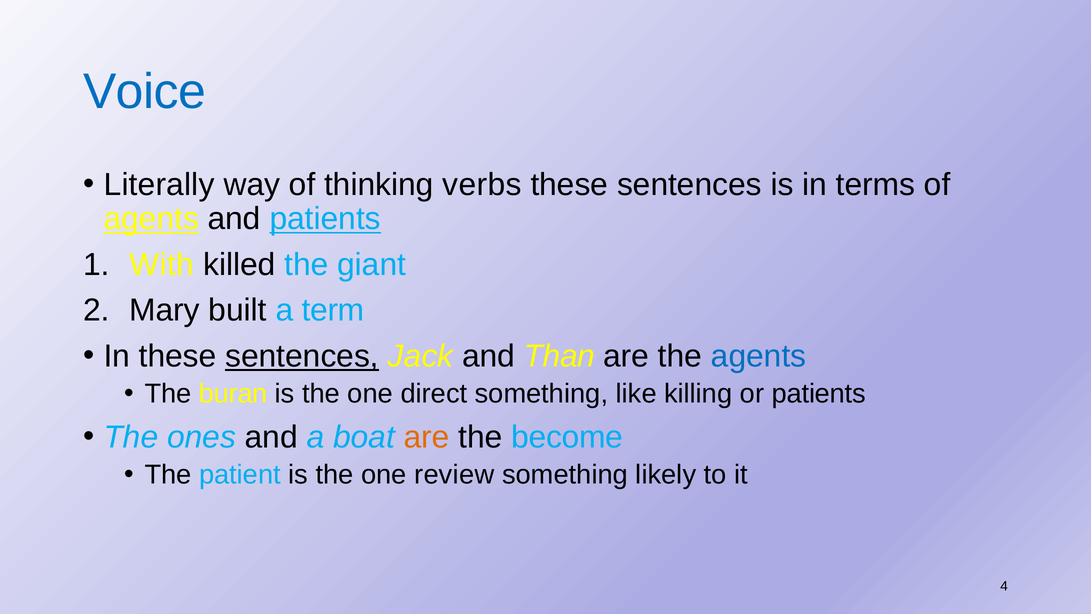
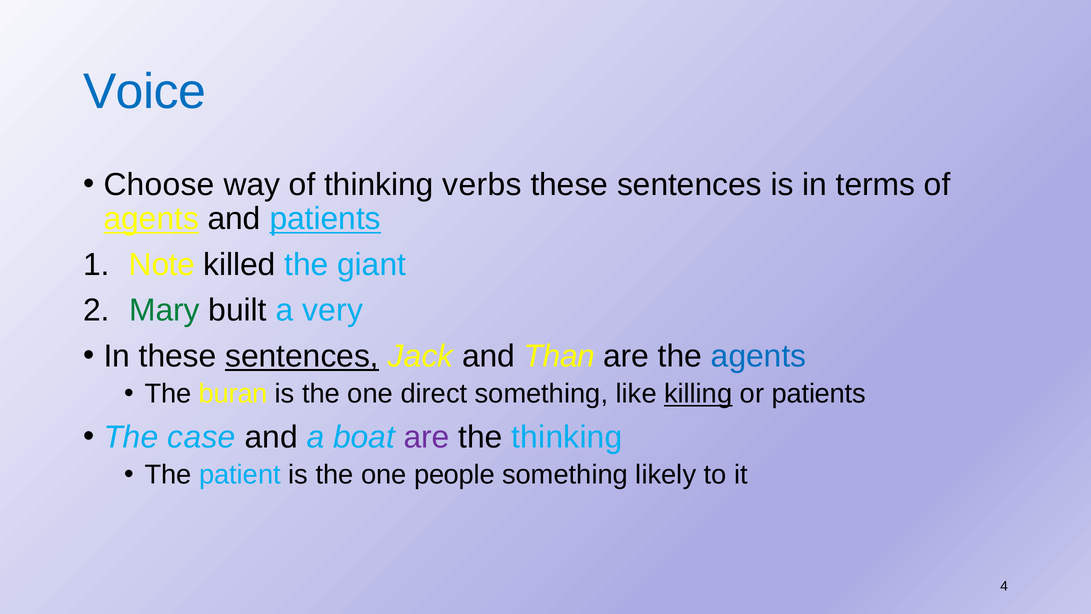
Literally: Literally -> Choose (159, 184)
With: With -> Note (162, 265)
Mary colour: black -> green (165, 310)
term: term -> very (333, 310)
killing underline: none -> present (698, 394)
ones: ones -> case (201, 437)
are colour: orange -> purple (427, 437)
the become: become -> thinking (567, 437)
review: review -> people (454, 475)
